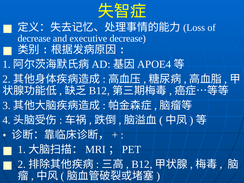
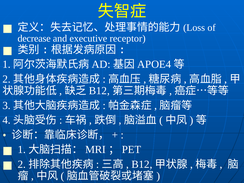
executive decrease: decrease -> receptor (128, 39)
